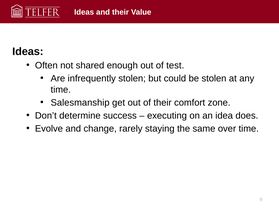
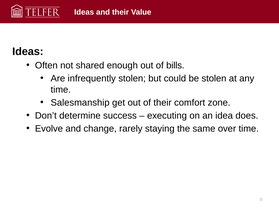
test: test -> bills (175, 65)
